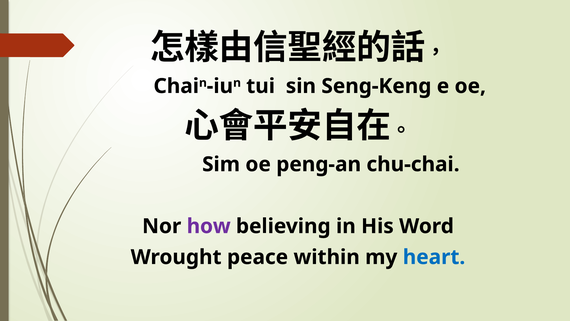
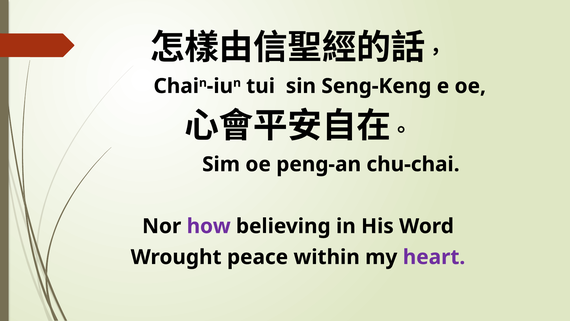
heart colour: blue -> purple (434, 257)
